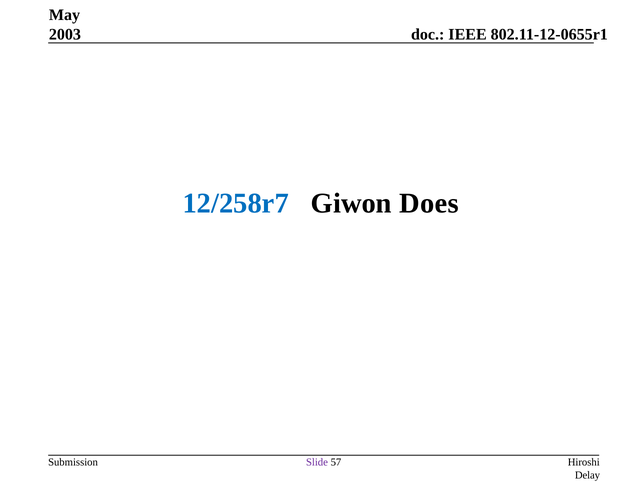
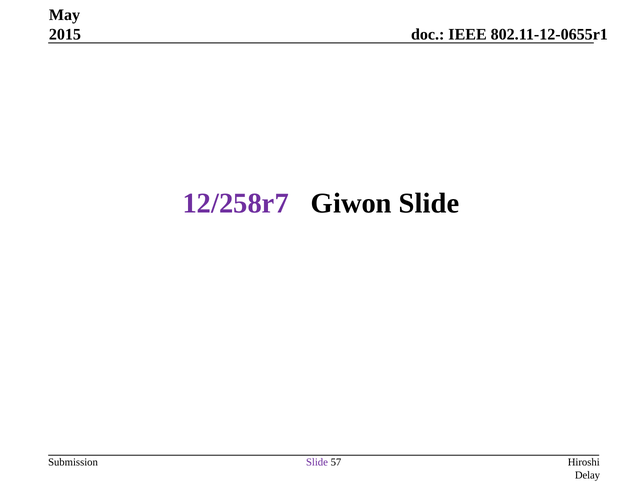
2003: 2003 -> 2015 (65, 34)
12/258r7 colour: blue -> purple (236, 203)
Giwon Does: Does -> Slide (429, 203)
